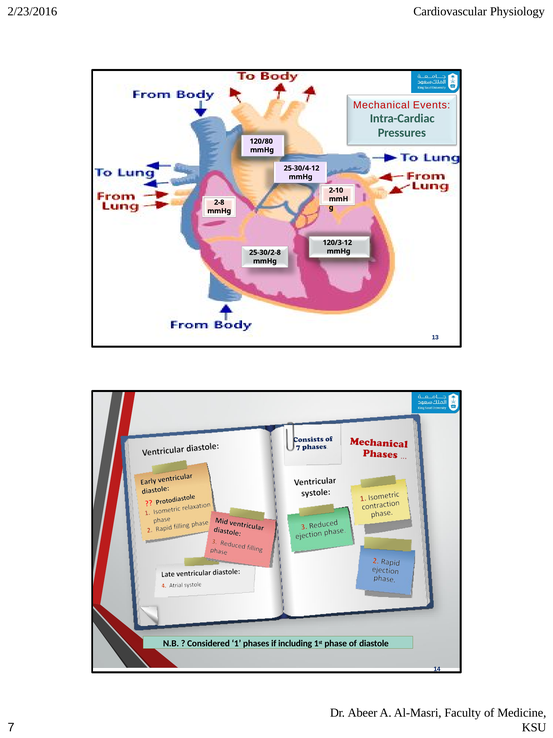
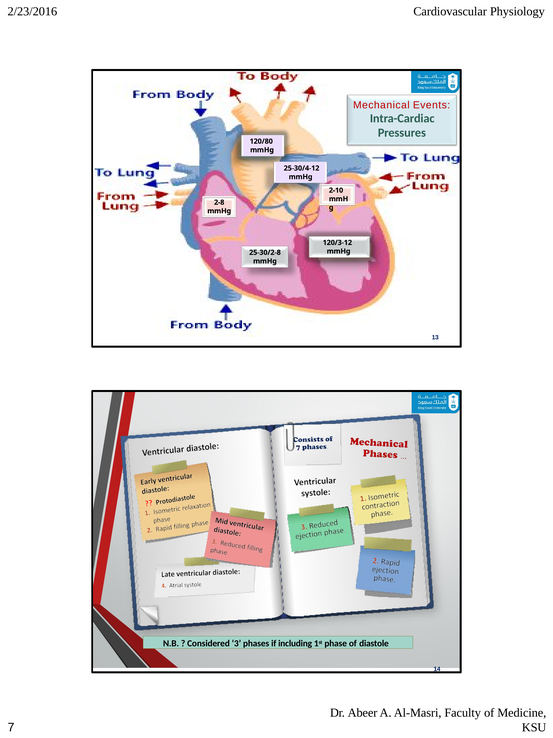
1: 1 -> 3 (236, 643)
